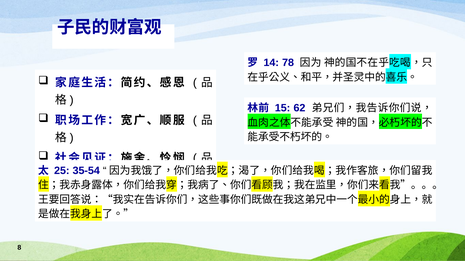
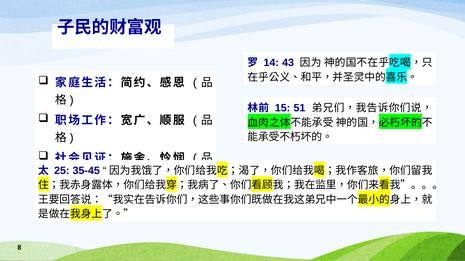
78: 78 -> 43 (288, 63)
62: 62 -> 51 (299, 108)
35-54: 35-54 -> 35-45 (86, 171)
